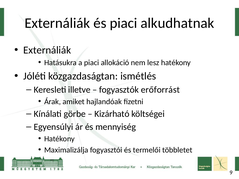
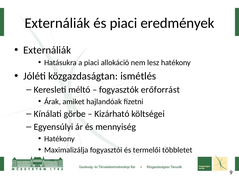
alkudhatnak: alkudhatnak -> eredmények (177, 23)
illetve: illetve -> méltó (79, 90)
